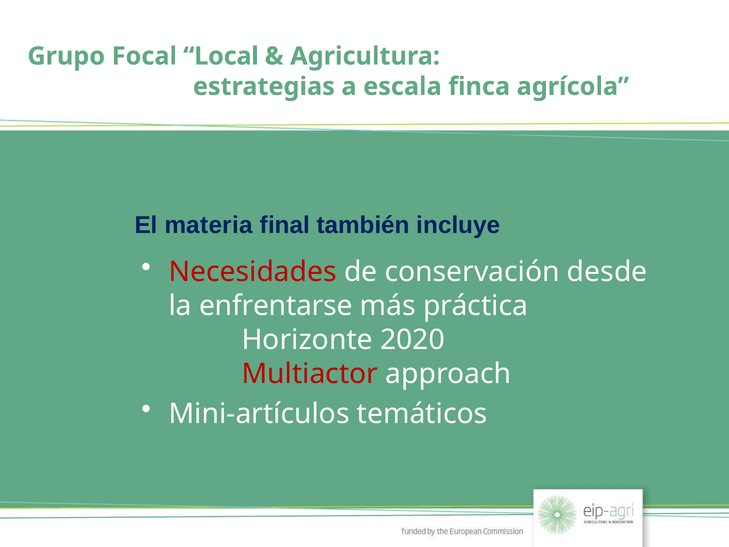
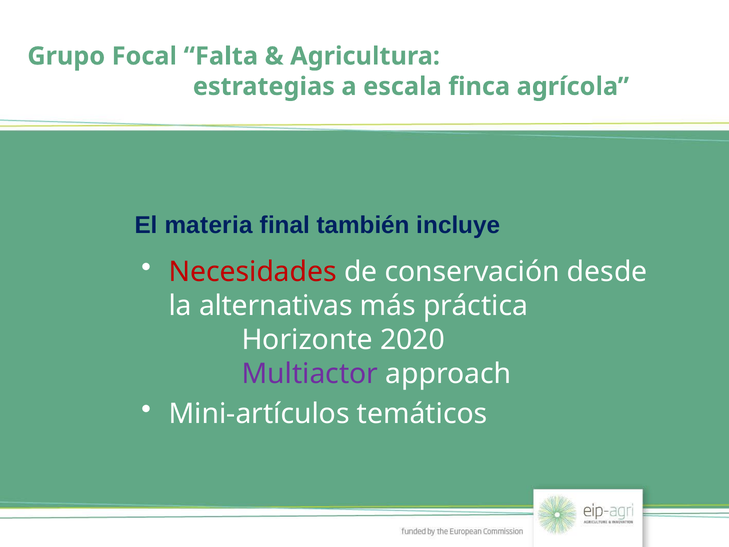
Local: Local -> Falta (221, 56)
enfrentarse: enfrentarse -> alternativas (276, 306)
Multiactor colour: red -> purple (310, 374)
